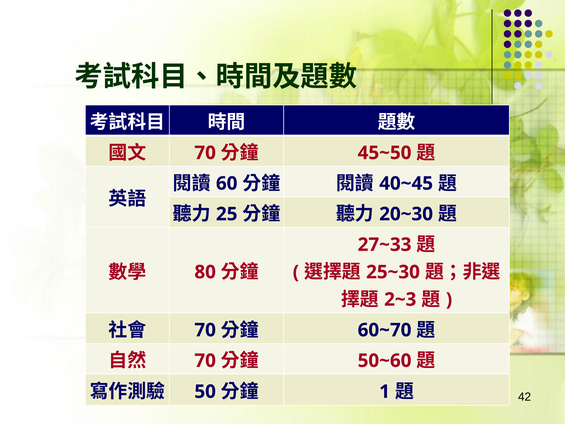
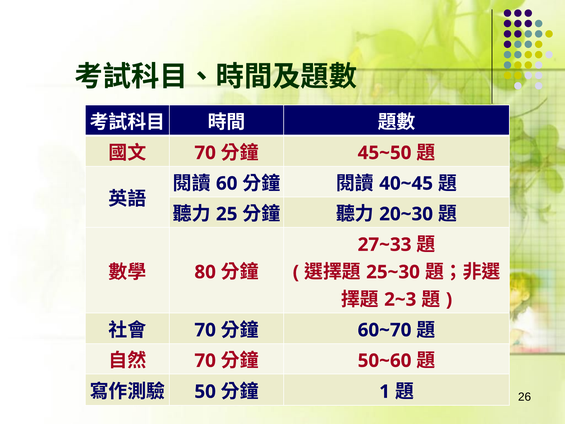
42: 42 -> 26 (525, 397)
